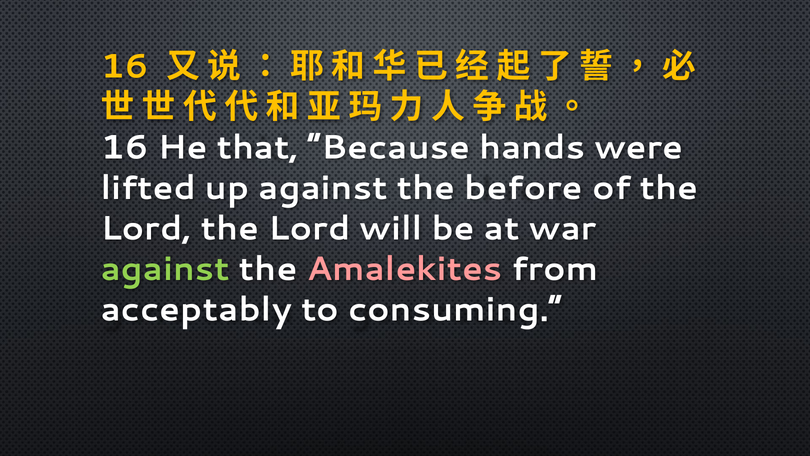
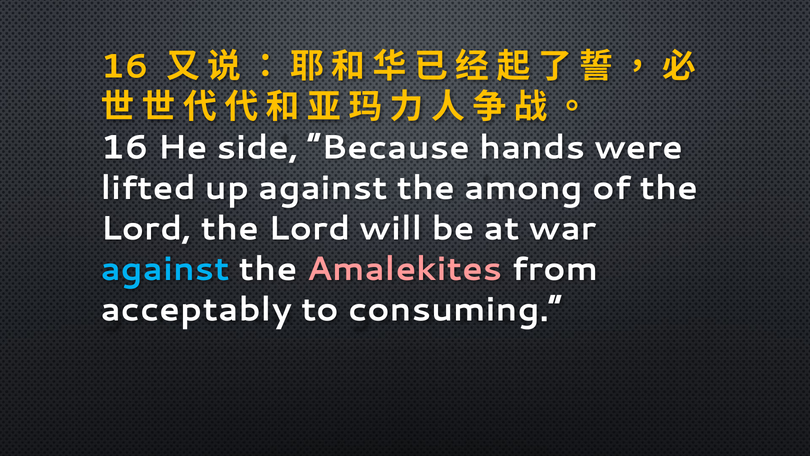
that: that -> side (258, 147)
before: before -> among (524, 188)
against colour: light green -> light blue (165, 269)
